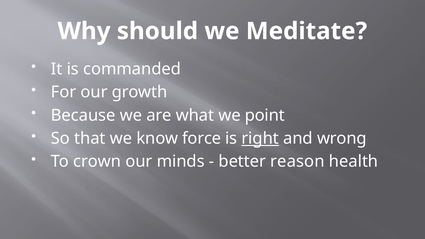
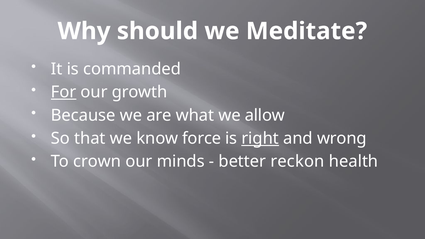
For underline: none -> present (64, 92)
point: point -> allow (265, 115)
reason: reason -> reckon (297, 162)
